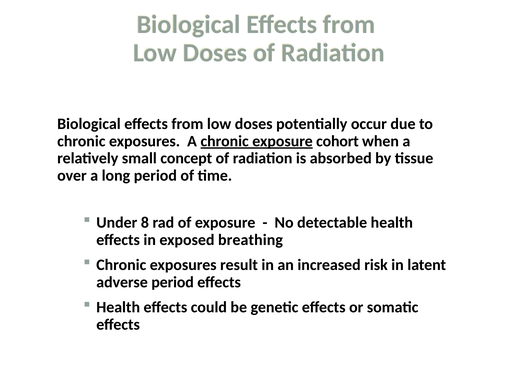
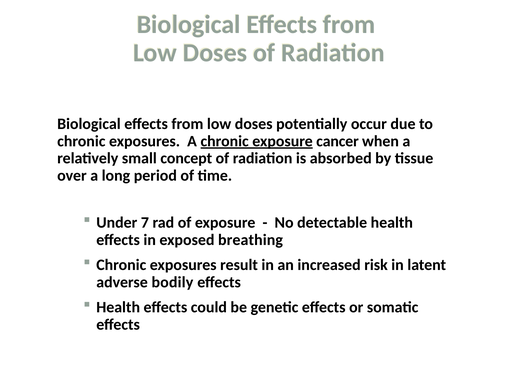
cohort: cohort -> cancer (337, 141)
8: 8 -> 7 (145, 223)
adverse period: period -> bodily (172, 282)
